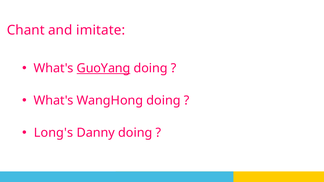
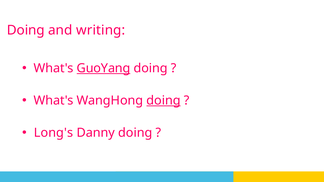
Chant: Chant -> Doing (26, 30)
imitate: imitate -> writing (101, 30)
doing underline: none -> present (163, 101)
